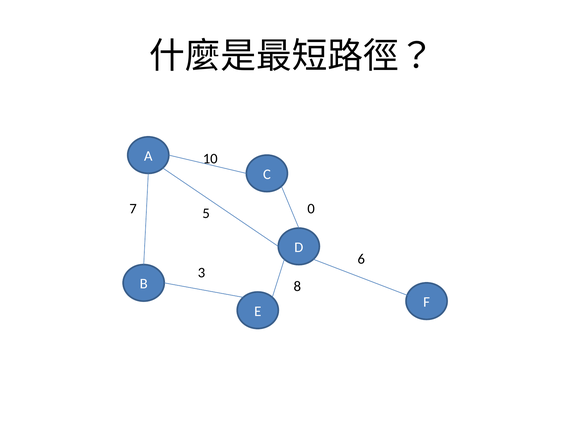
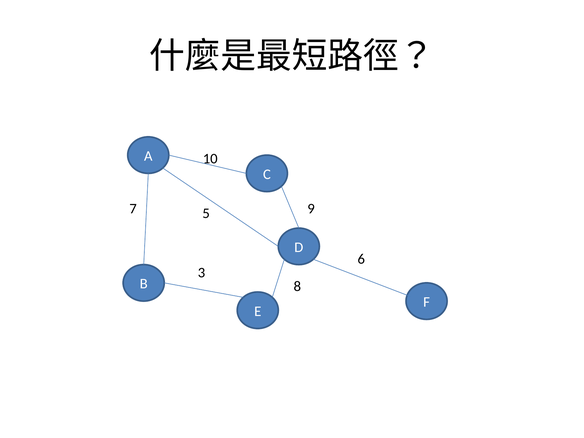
0: 0 -> 9 (311, 209)
